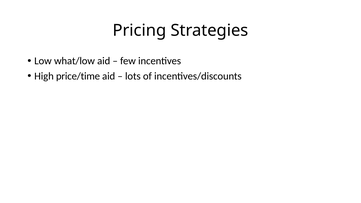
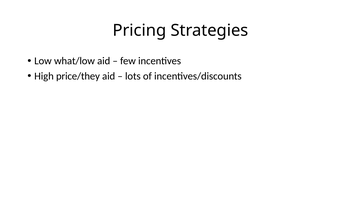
price/time: price/time -> price/they (78, 76)
